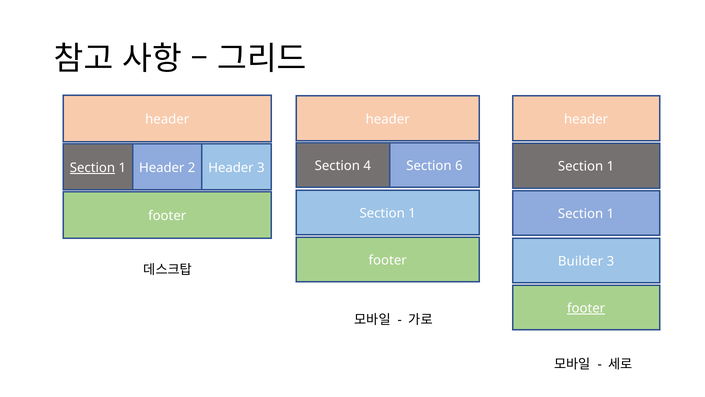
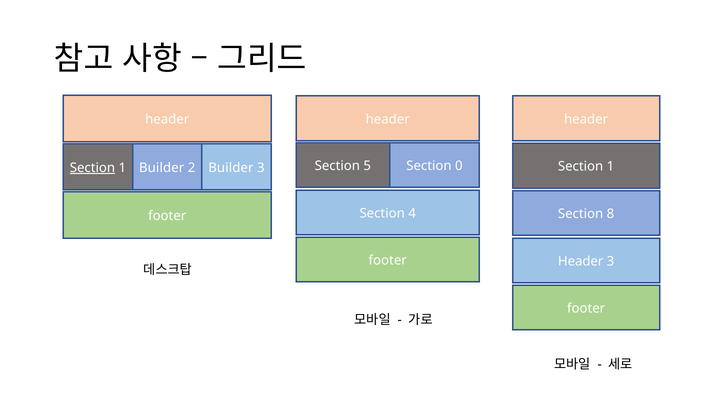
4: 4 -> 5 (367, 166)
6: 6 -> 0 (459, 166)
1 Header: Header -> Builder (162, 168)
2 Header: Header -> Builder (231, 168)
1: 1 -> 4 (412, 213)
1: 1 -> 8 (610, 214)
Builder: Builder -> Header (581, 261)
footer underline: present -> none (586, 308)
